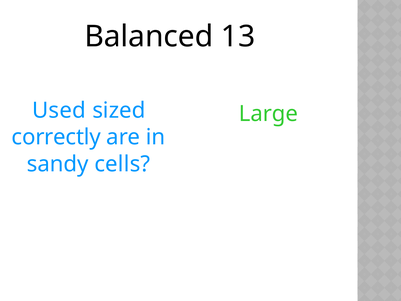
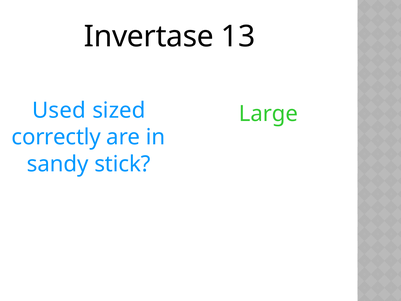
Balanced: Balanced -> Invertase (149, 37)
cells: cells -> stick (122, 164)
